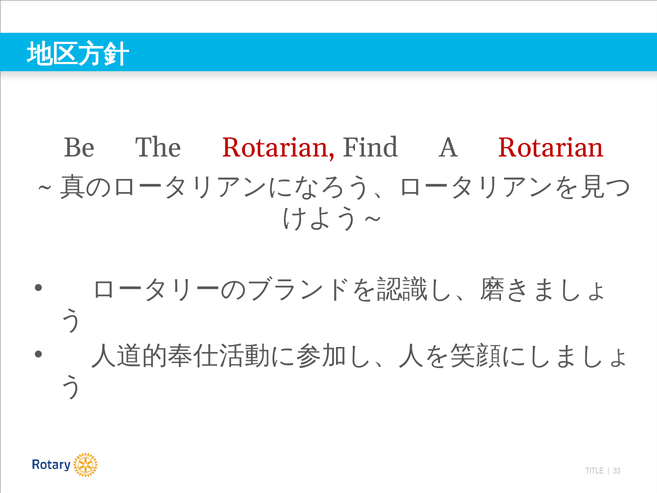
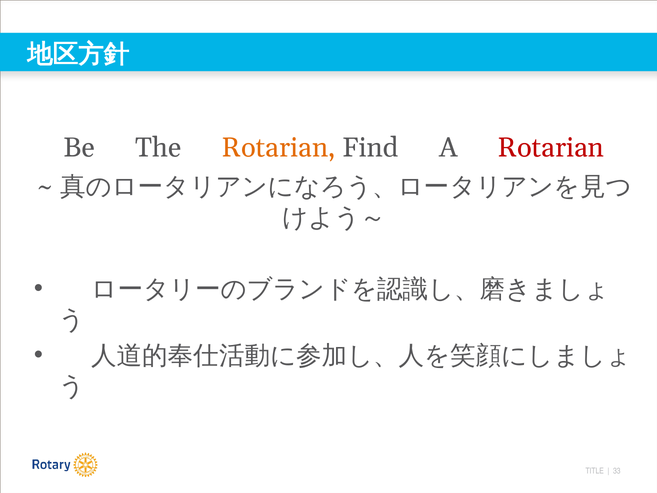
Rotarian colour: red -> orange (279, 148)
